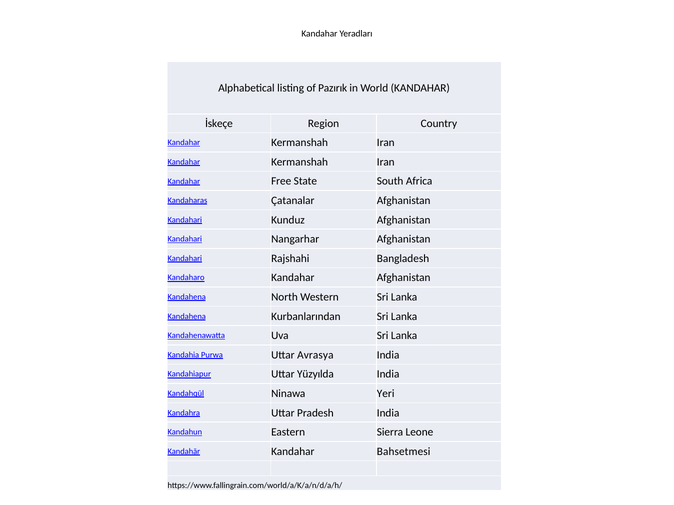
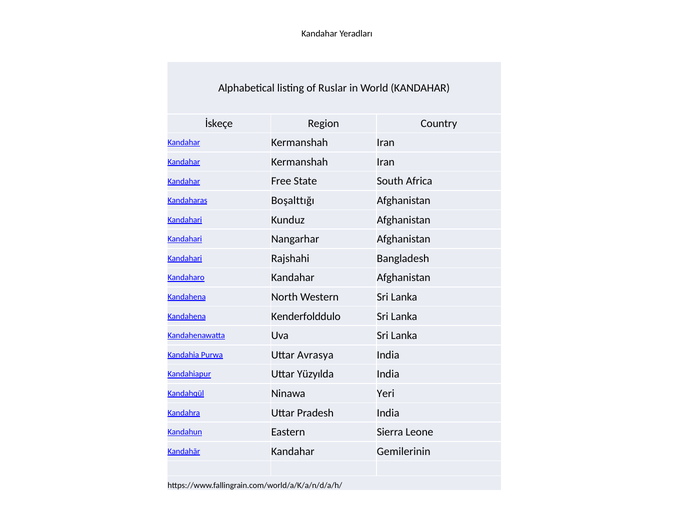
Pazırık: Pazırık -> Ruslar (333, 88)
Çatanalar: Çatanalar -> Boşalttığı (293, 201)
Kurbanlarından: Kurbanlarından -> Kenderfolddulo (306, 317)
Bahsetmesi: Bahsetmesi -> Gemilerinin (404, 452)
